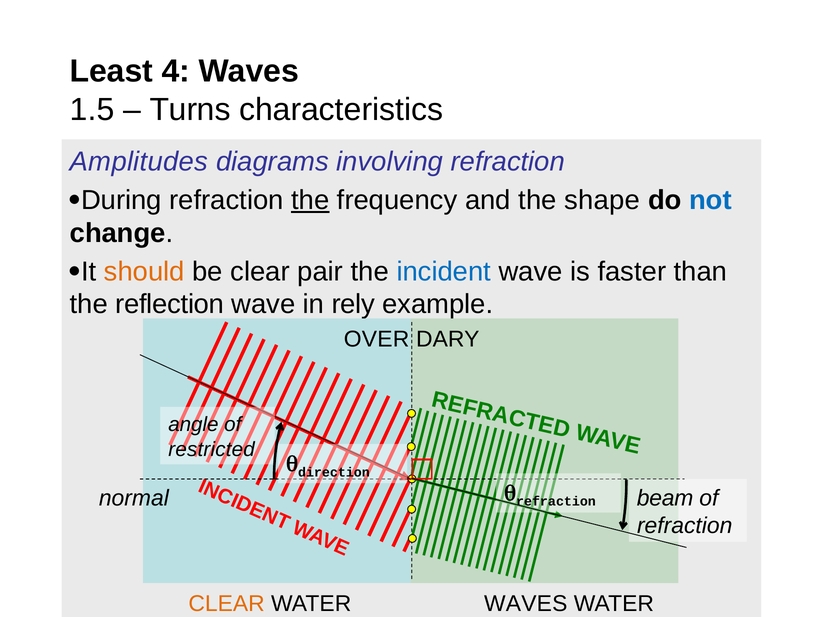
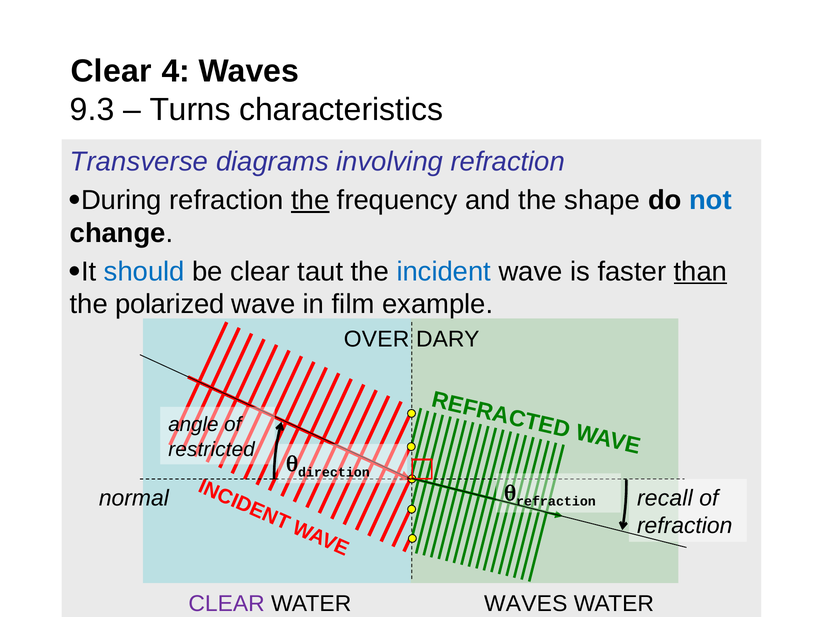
Least: Least -> Clear (111, 71)
1.5: 1.5 -> 9.3 (92, 110)
Amplitudes: Amplitudes -> Transverse (139, 162)
should colour: orange -> blue (144, 272)
pair: pair -> taut (320, 272)
than underline: none -> present (700, 272)
reflection: reflection -> polarized (170, 304)
rely: rely -> film (353, 304)
beam: beam -> recall (665, 498)
CLEAR colour: orange -> purple (227, 604)
